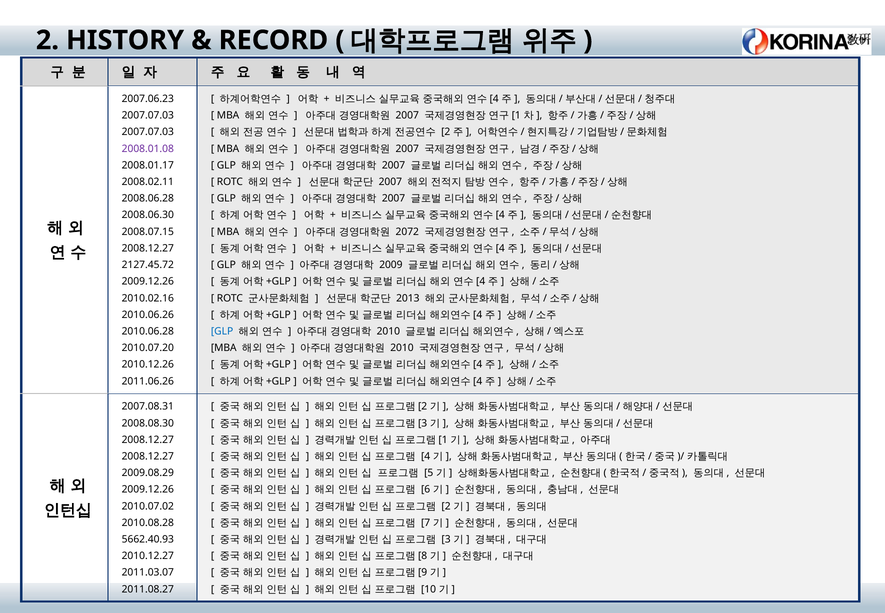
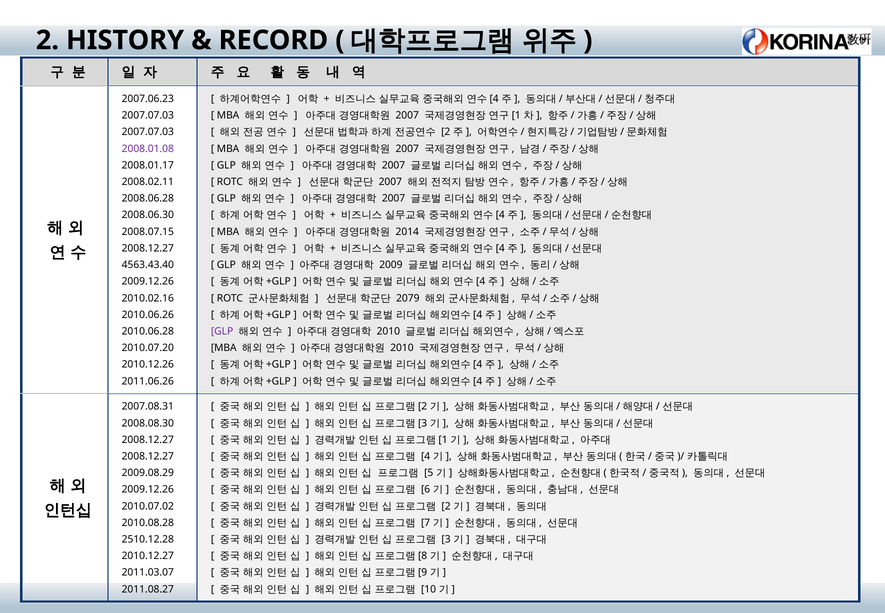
2072: 2072 -> 2014 (407, 232)
2127.45.72: 2127.45.72 -> 4563.43.40 (148, 265)
2013: 2013 -> 2079 (408, 298)
GLP colour: blue -> purple (222, 331)
5662.40.93: 5662.40.93 -> 2510.12.28 (148, 539)
